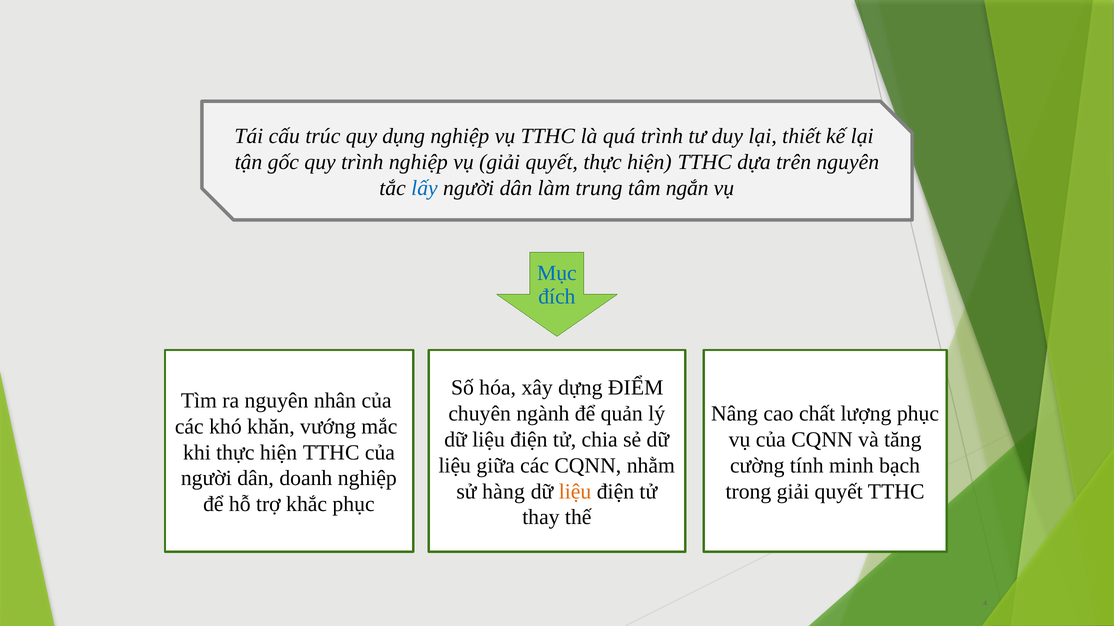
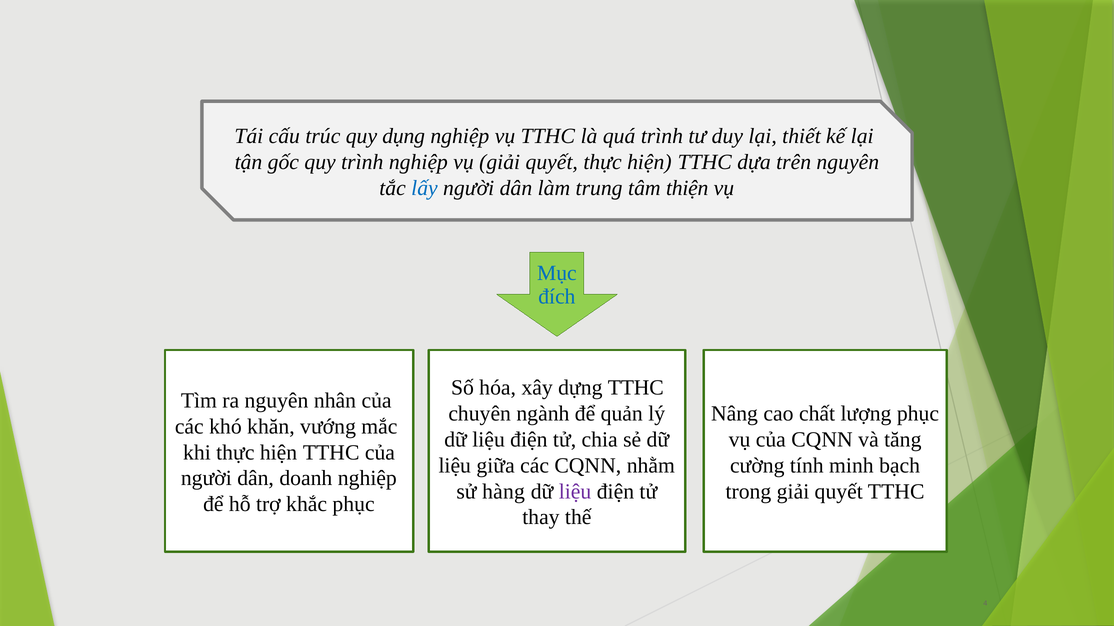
ngắn: ngắn -> thiện (687, 188)
dựng ĐIỂM: ĐIỂM -> TTHC (636, 388)
liệu colour: orange -> purple (575, 492)
